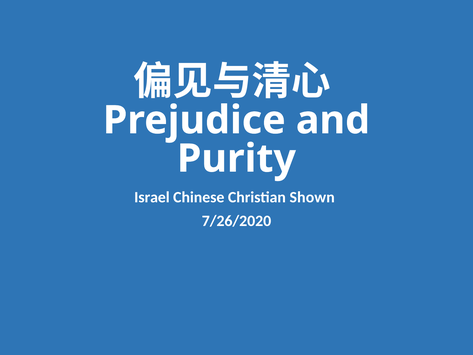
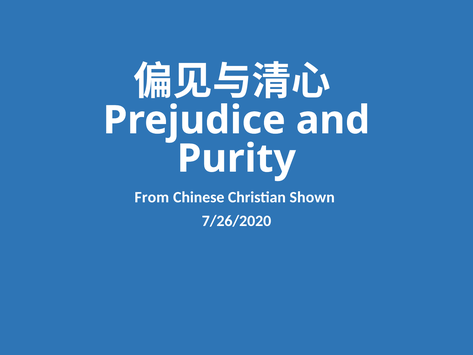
Israel: Israel -> From (152, 197)
